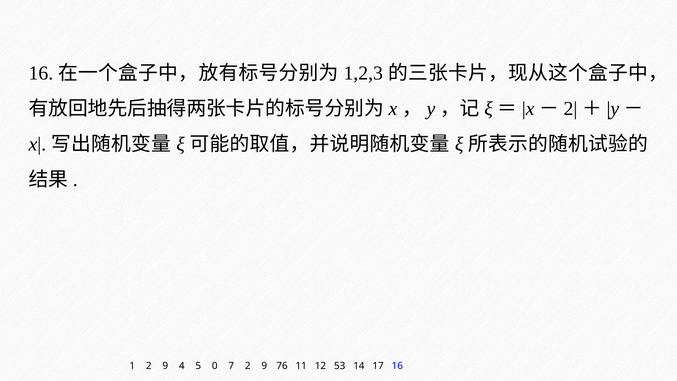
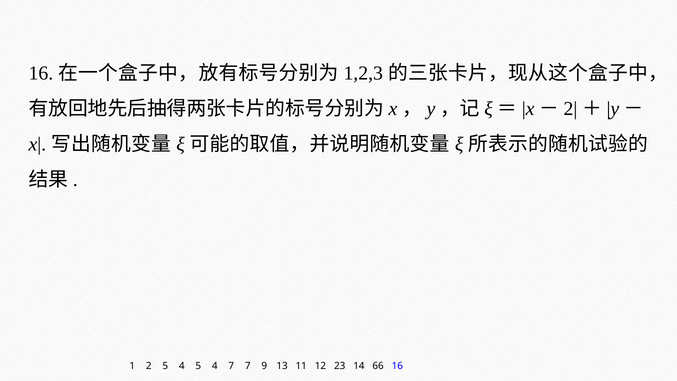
1 2 9: 9 -> 5 (165, 366)
4 5 0: 0 -> 4 (215, 366)
7 2: 2 -> 7 (248, 366)
76: 76 -> 13 (282, 366)
53: 53 -> 23 (340, 366)
17: 17 -> 66 (378, 366)
